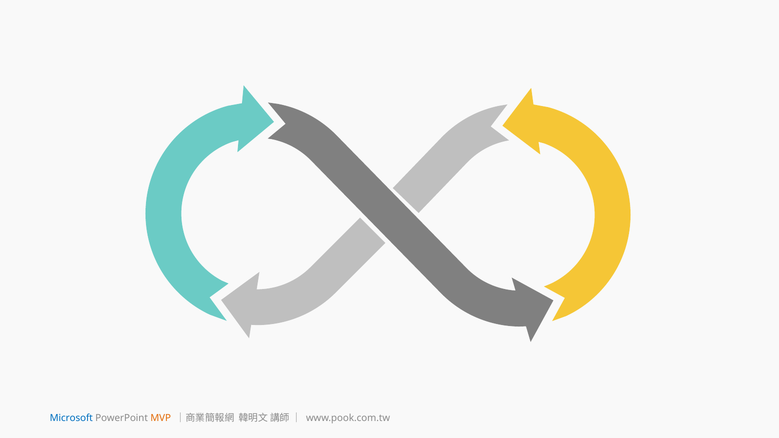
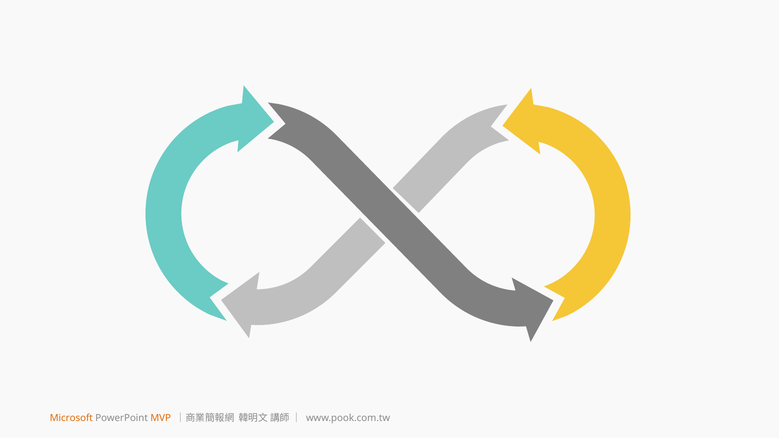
Microsoft colour: blue -> orange (71, 418)
